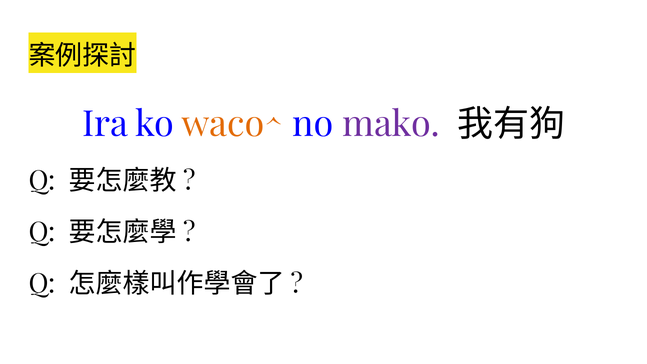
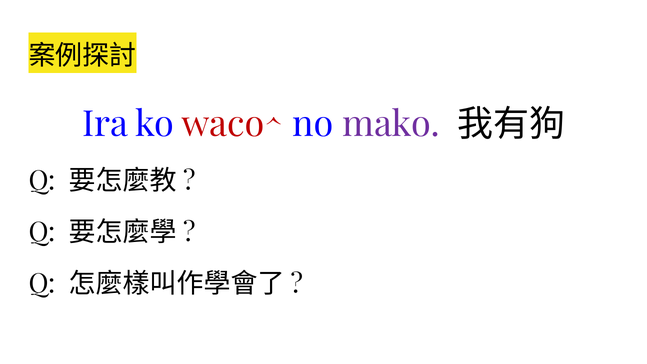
waco^ colour: orange -> red (233, 124)
